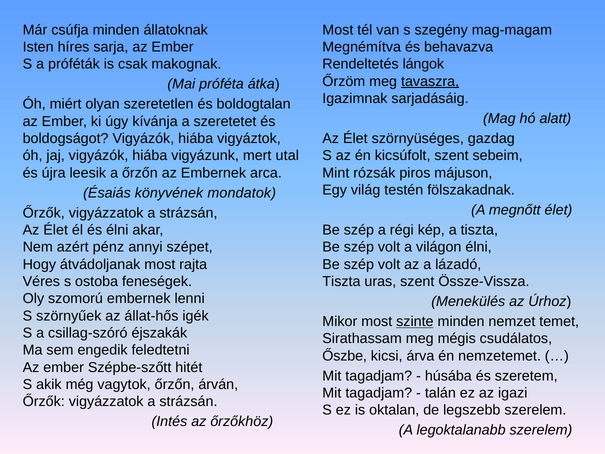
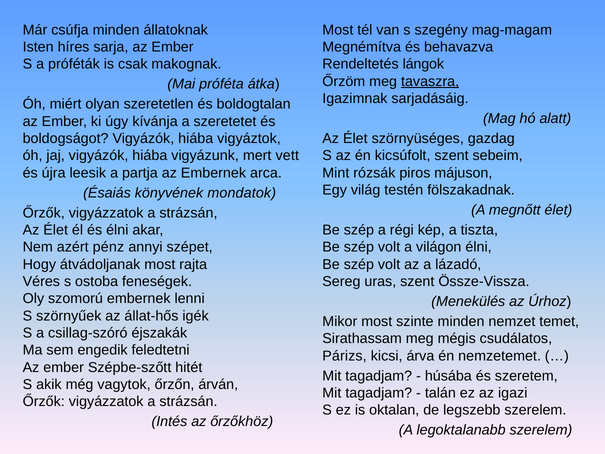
utal: utal -> vett (287, 156)
a őrzőn: őrzőn -> partja (140, 173)
Tiszta: Tiszta -> Sereg (341, 281)
szinte underline: present -> none (415, 321)
Őszbe: Őszbe -> Párizs (345, 356)
